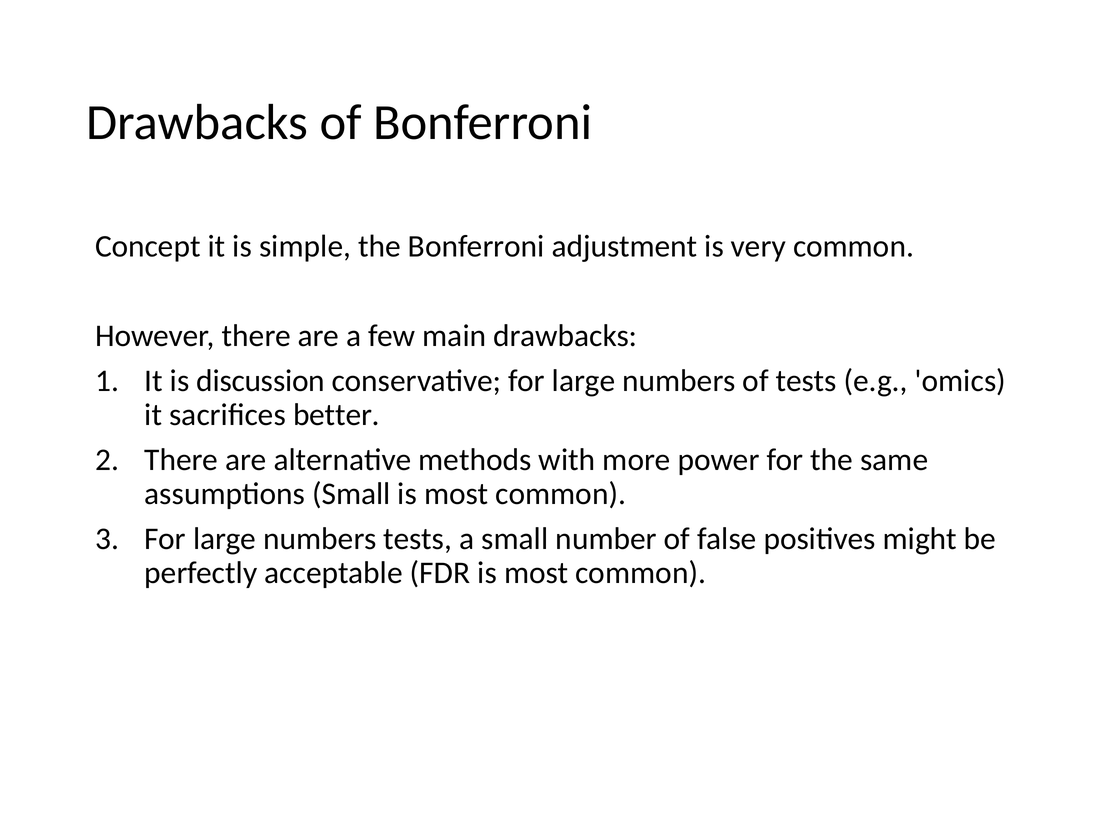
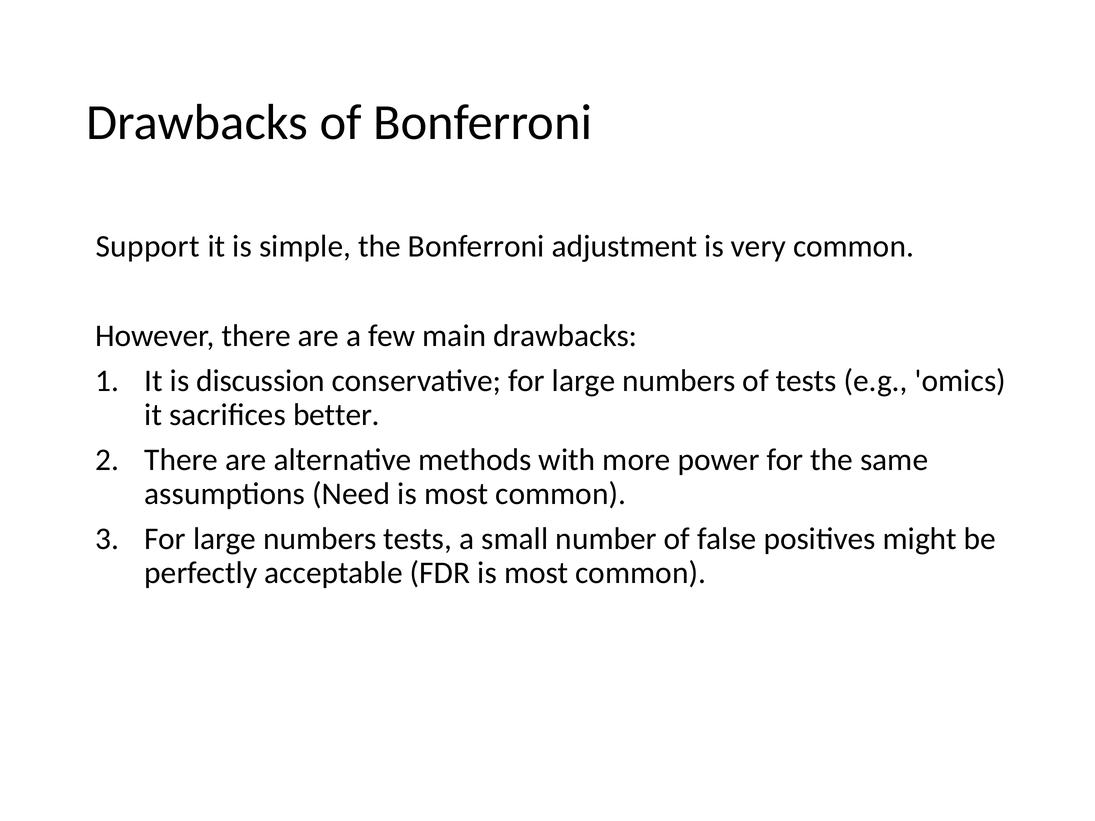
Concept: Concept -> Support (148, 246)
assumptions Small: Small -> Need (351, 494)
